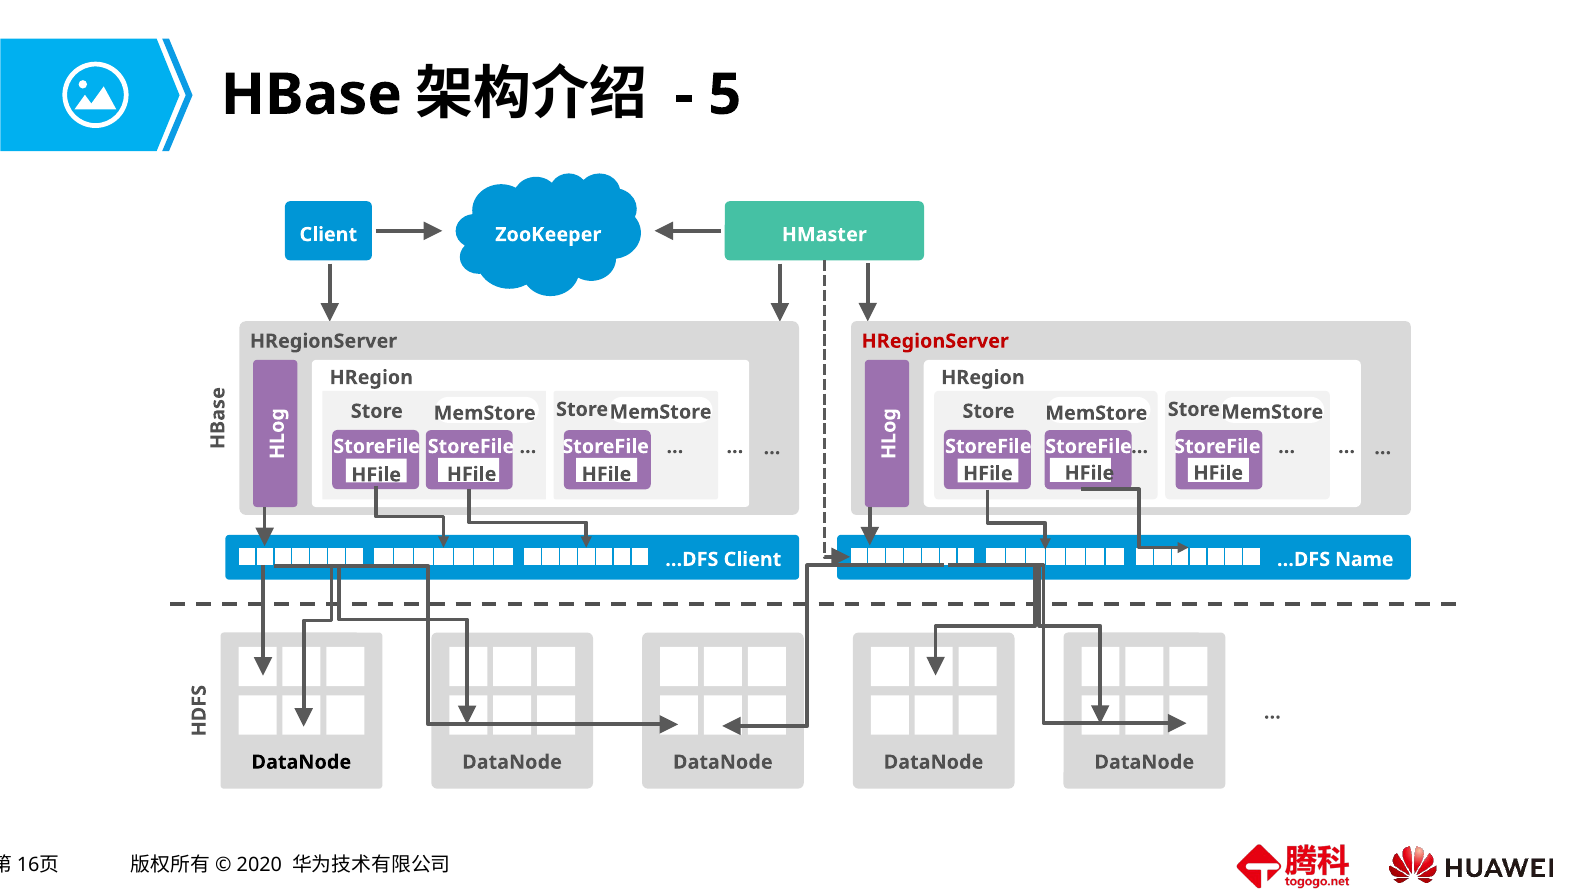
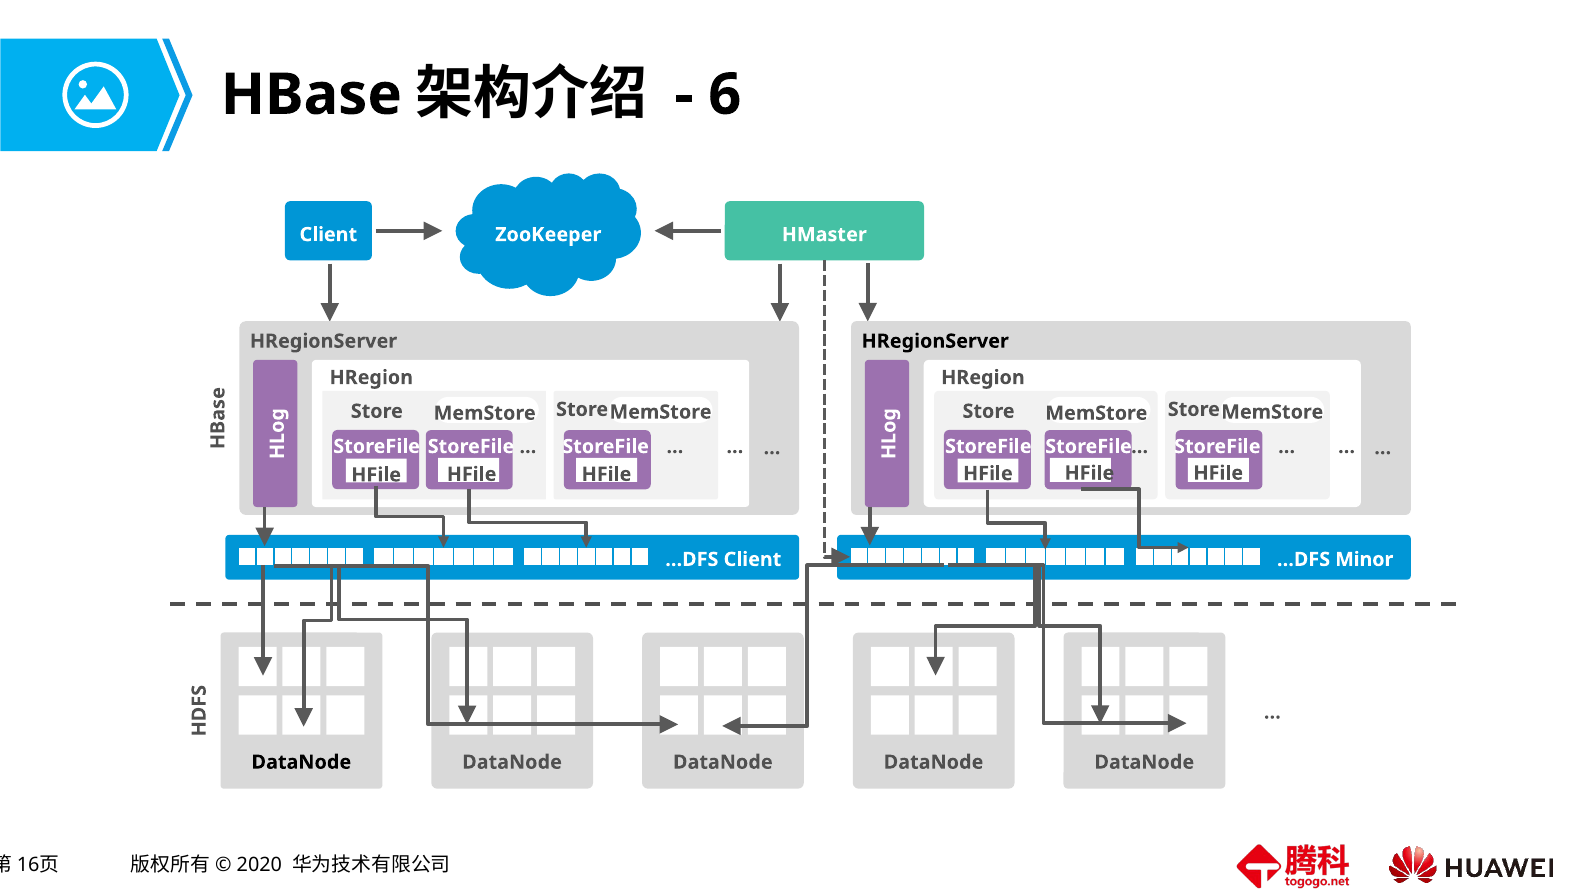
5: 5 -> 6 (725, 95)
HRegionServer colour: red -> black (935, 341)
Name: Name -> Minor (1364, 560)
